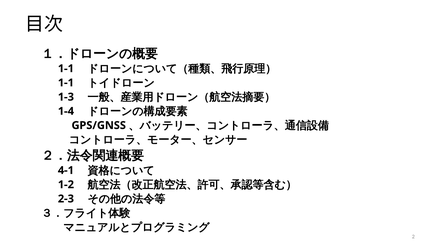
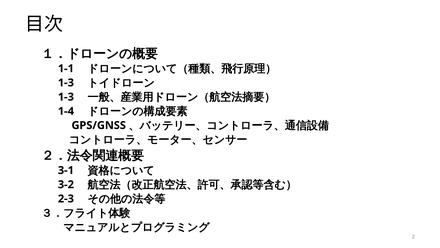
1-1: 1-1 -> 1-3 (66, 83)
4-1: 4-1 -> 3-1 (66, 170)
1-2: 1-2 -> 3-2 (66, 184)
